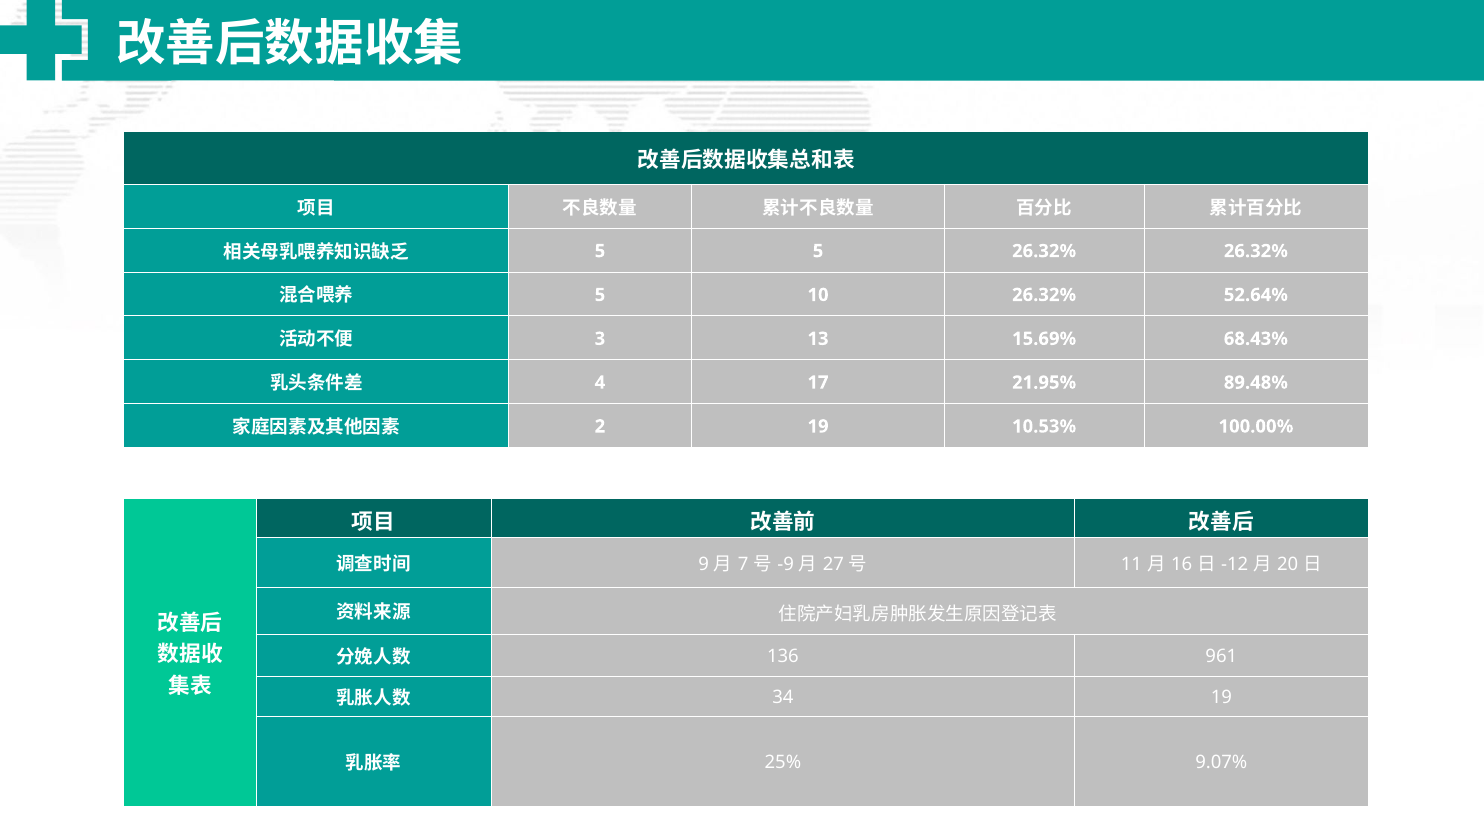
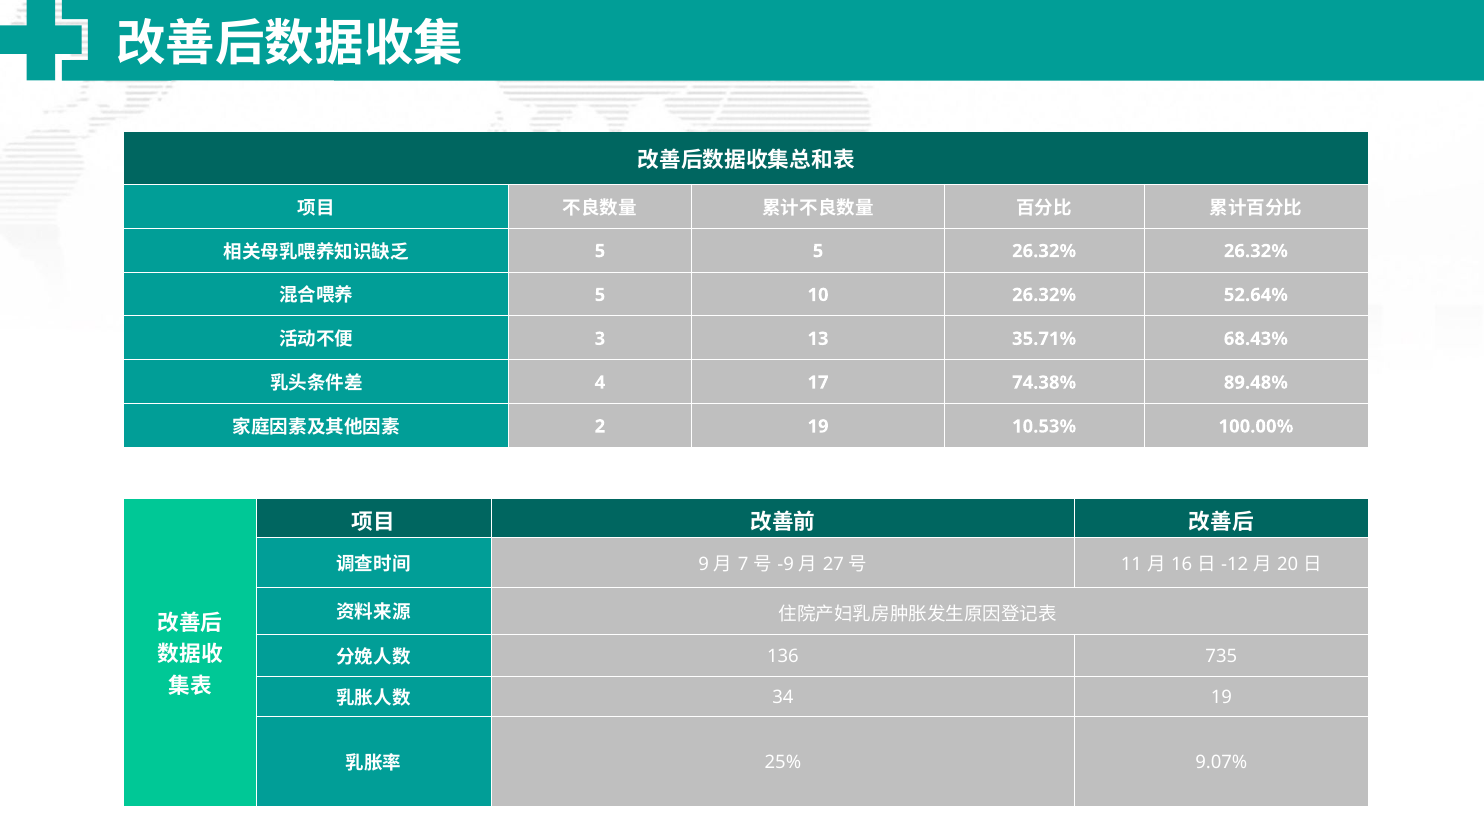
15.69%: 15.69% -> 35.71% (1044, 339)
21.95%: 21.95% -> 74.38% (1044, 382)
961: 961 -> 735 (1221, 656)
